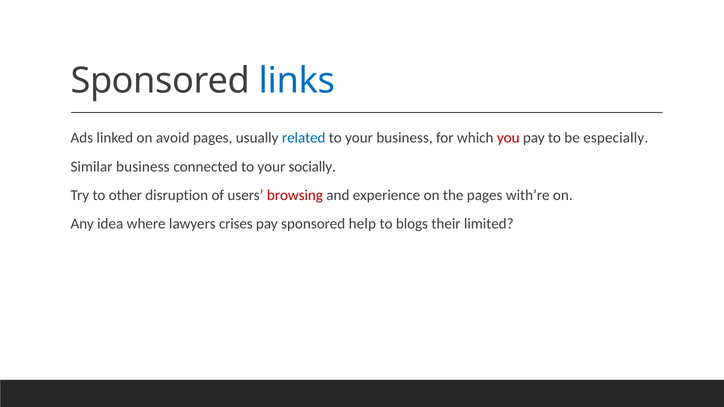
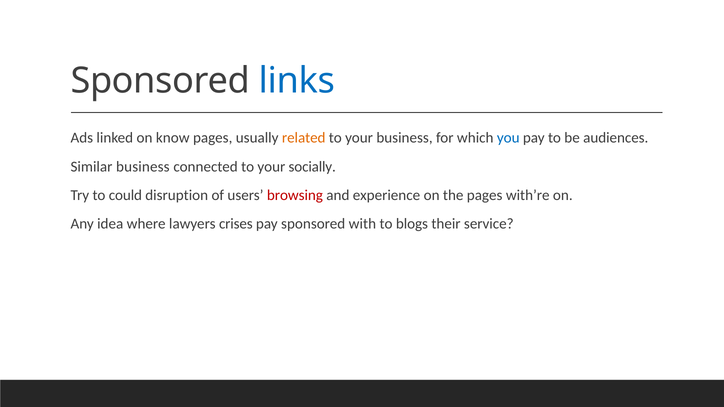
avoid: avoid -> know (173, 138)
related colour: blue -> orange (304, 138)
you colour: red -> blue (508, 138)
especially: especially -> audiences (616, 138)
other: other -> could (125, 195)
help: help -> with (362, 224)
limited: limited -> service (489, 224)
